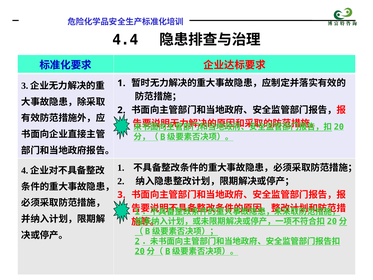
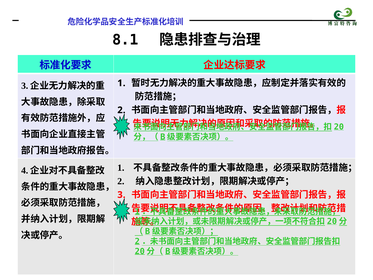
4.4: 4.4 -> 8.1 (125, 40)
